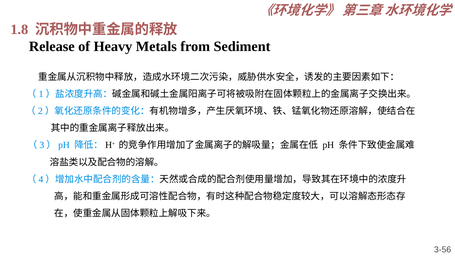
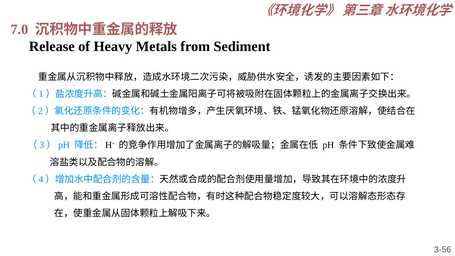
1.8: 1.8 -> 7.0 (19, 29)
